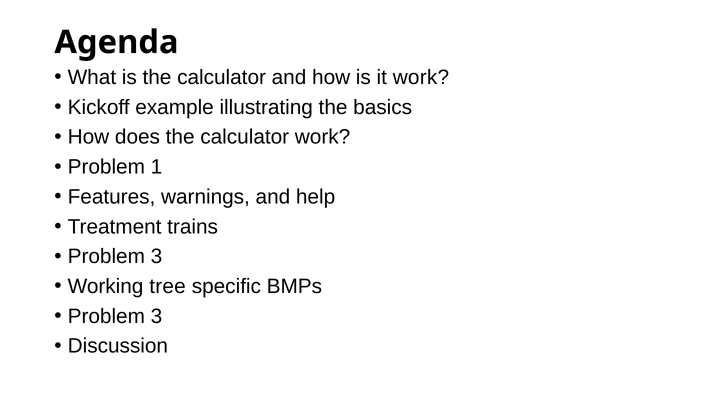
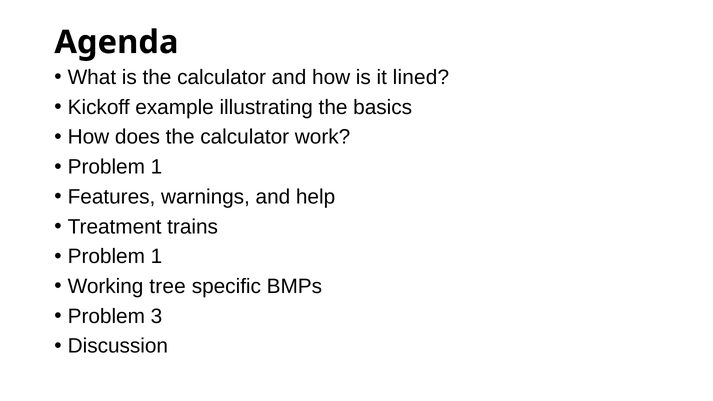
it work: work -> lined (421, 77)
3: 3 -> 1 (157, 257)
